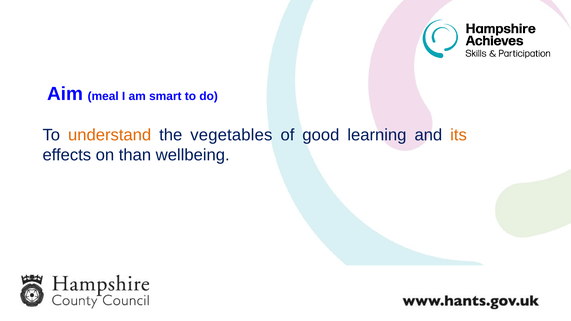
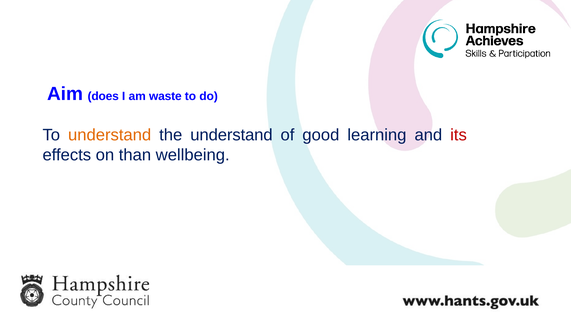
meal: meal -> does (103, 96)
smart: smart -> waste (165, 96)
the vegetables: vegetables -> understand (231, 135)
its colour: orange -> red (459, 135)
